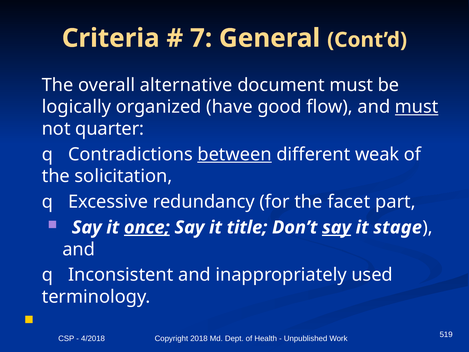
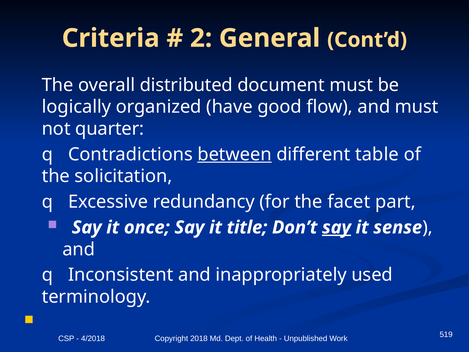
7: 7 -> 2 (201, 38)
alternative: alternative -> distributed (186, 85)
must underline: present -> none (417, 107)
weak: weak -> table (377, 154)
once underline: present -> none (147, 227)
stage: stage -> sense (398, 227)
